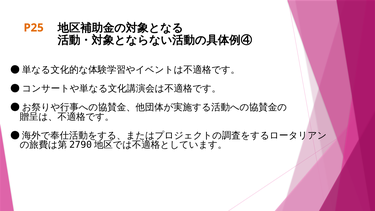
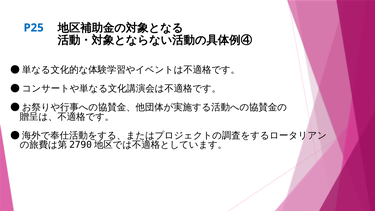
P25 colour: orange -> blue (34, 28)
